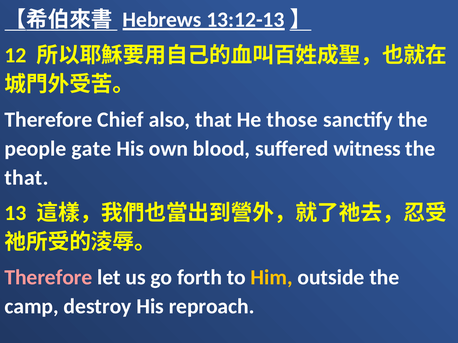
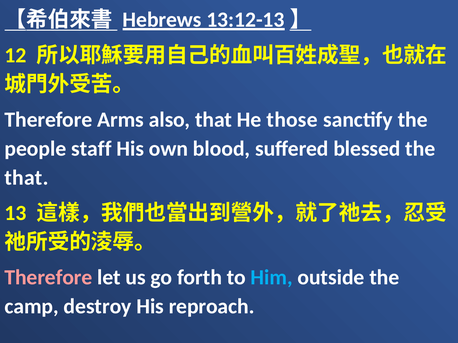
Chief: Chief -> Arms (121, 120)
gate: gate -> staff (91, 149)
witness: witness -> blessed (367, 149)
Him colour: yellow -> light blue (272, 278)
